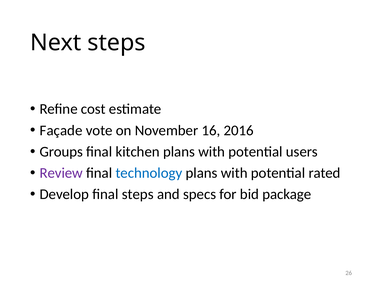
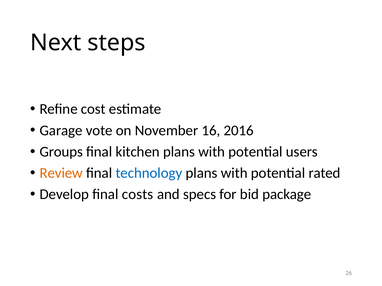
Façade: Façade -> Garage (61, 131)
Review colour: purple -> orange (61, 173)
final steps: steps -> costs (138, 195)
